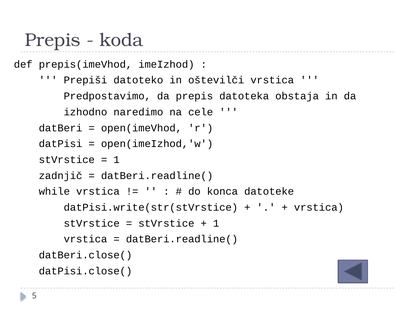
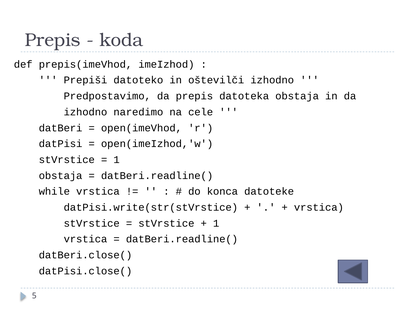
oštevilči vrstica: vrstica -> izhodno (272, 80)
zadnjič: zadnjič -> obstaja (61, 176)
